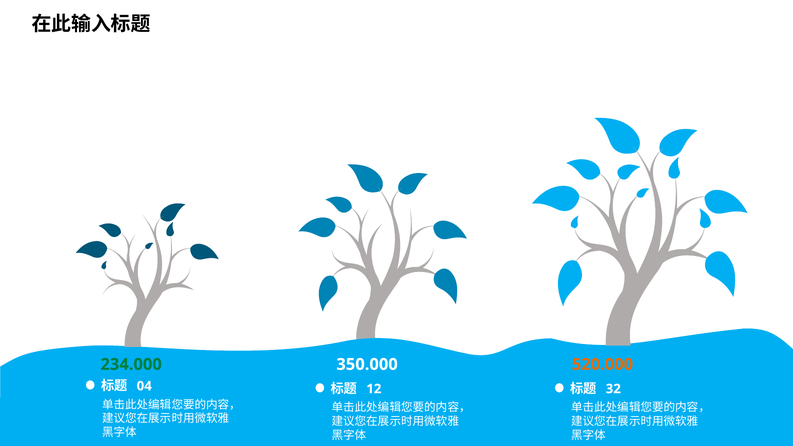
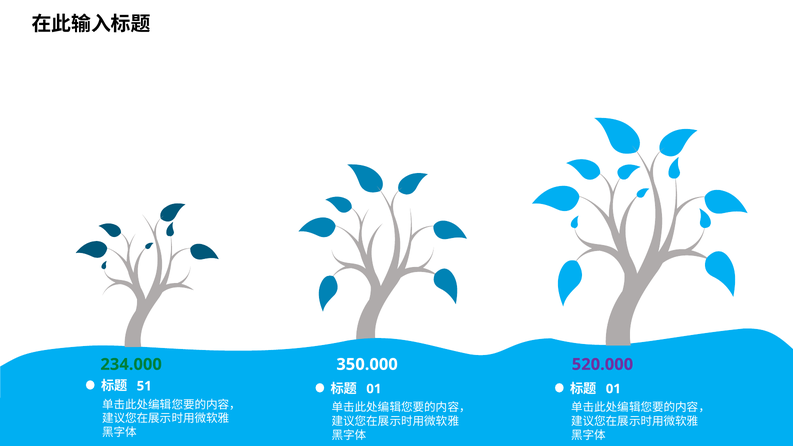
520.000 colour: orange -> purple (602, 364)
04: 04 -> 51 (144, 386)
12: 12 -> 01 (374, 389)
32: 32 -> 01 (613, 389)
